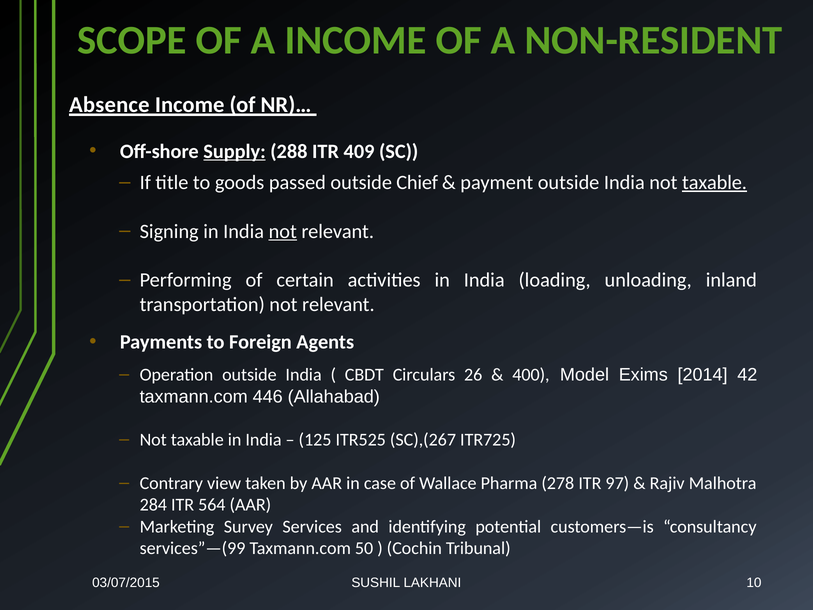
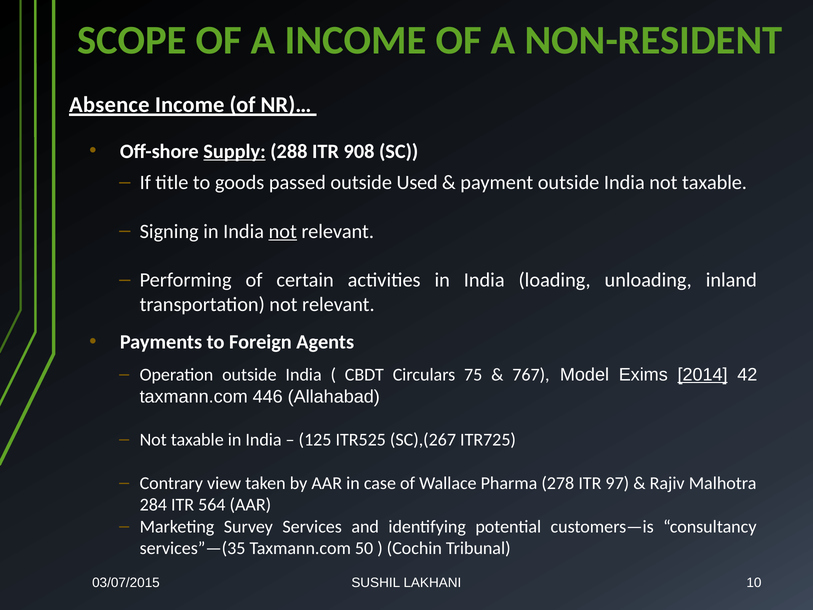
409: 409 -> 908 (359, 151)
Chief: Chief -> Used (417, 182)
taxable underline: present -> none (715, 182)
26: 26 -> 75 (473, 375)
400: 400 -> 767 (531, 375)
2014 underline: none -> present (703, 375)
services”—(99: services”—(99 -> services”—(35 (193, 548)
